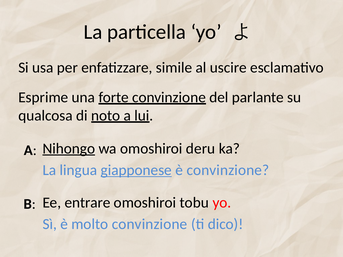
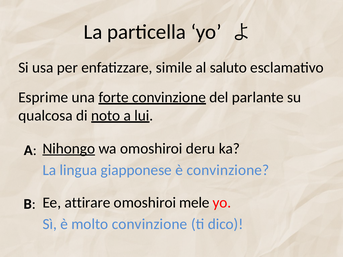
uscire: uscire -> saluto (228, 68)
giapponese underline: present -> none (136, 170)
entrare: entrare -> attirare (87, 203)
tobu: tobu -> mele (194, 203)
